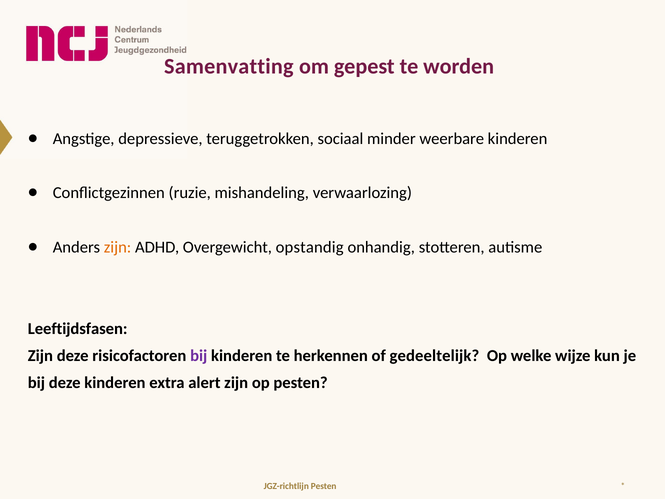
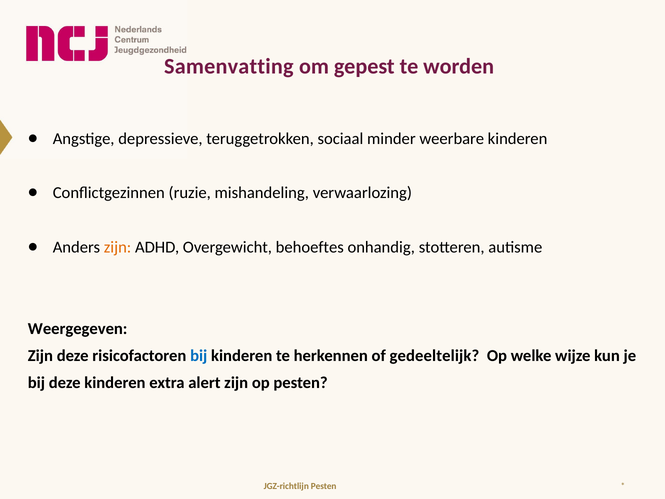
opstandig: opstandig -> behoeftes (310, 247)
Leeftijdsfasen: Leeftijdsfasen -> Weergegeven (78, 328)
bij colour: purple -> blue (199, 355)
